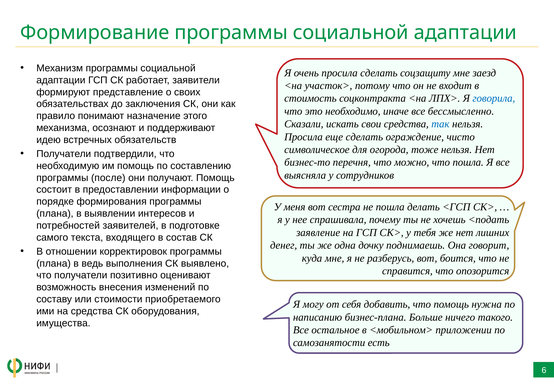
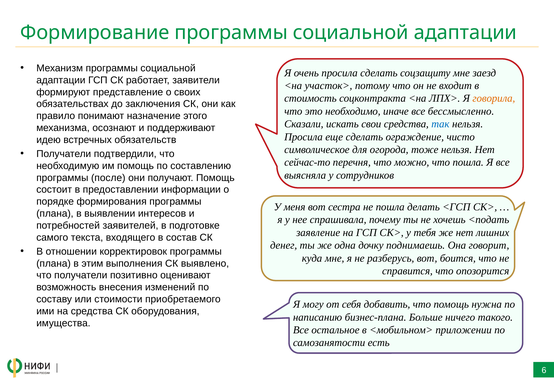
говорила colour: blue -> orange (494, 98)
бизнес-то: бизнес-то -> сейчас-то (307, 162)
ведь: ведь -> этим (92, 263)
